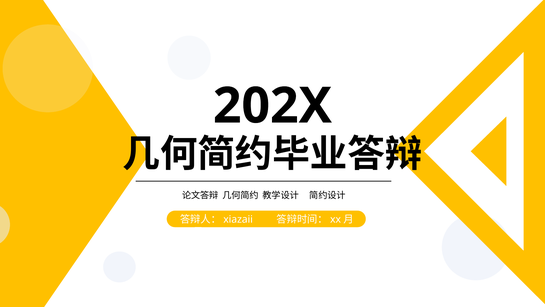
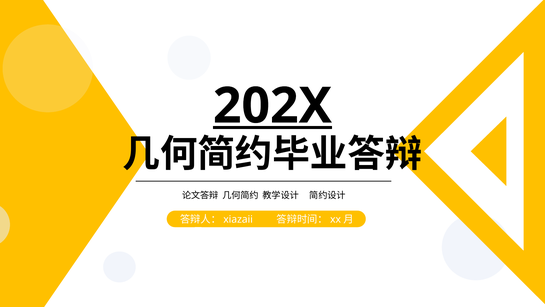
202X underline: none -> present (273, 106)
